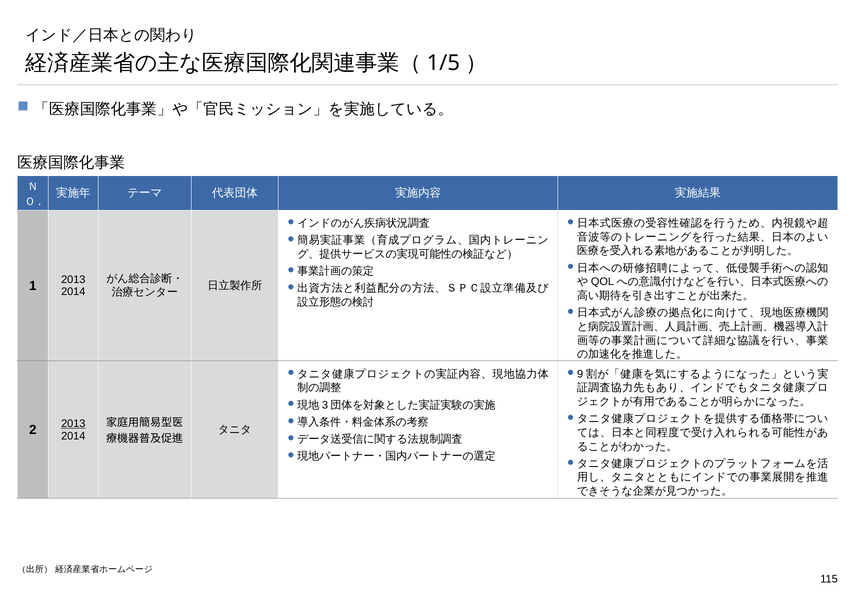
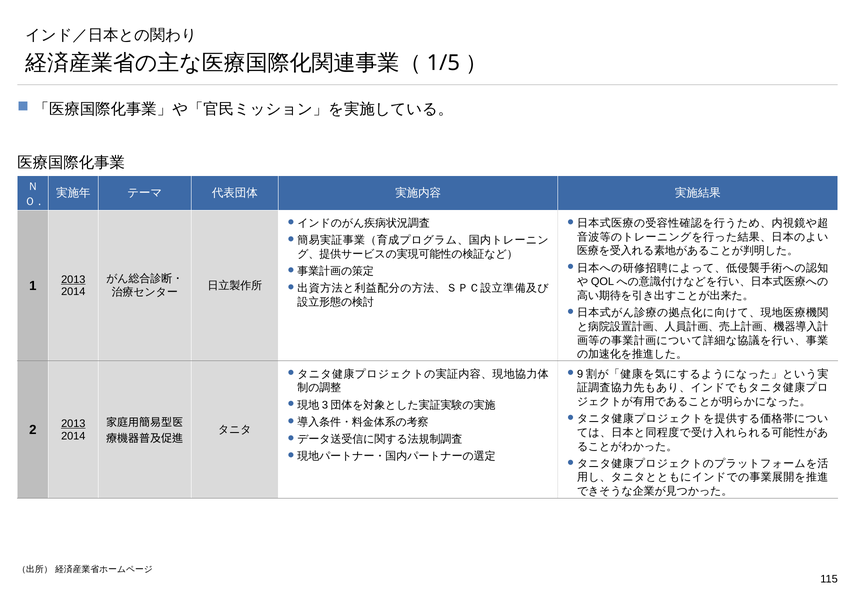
2013 underline: none -> present (73, 279)
